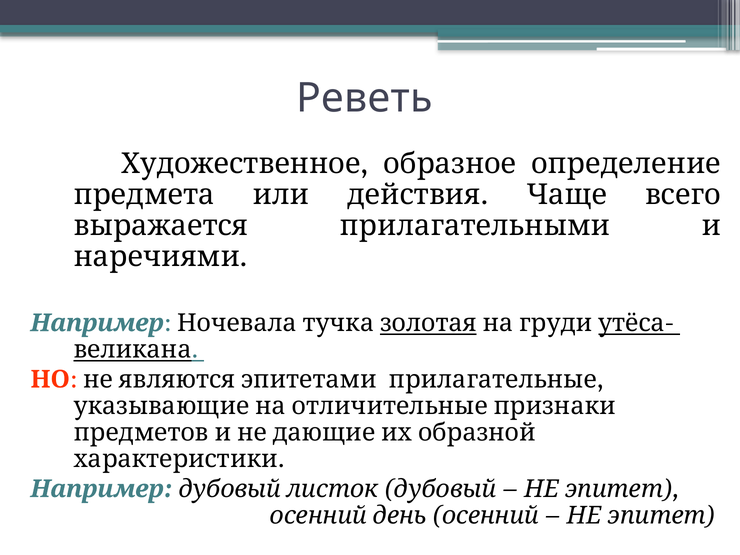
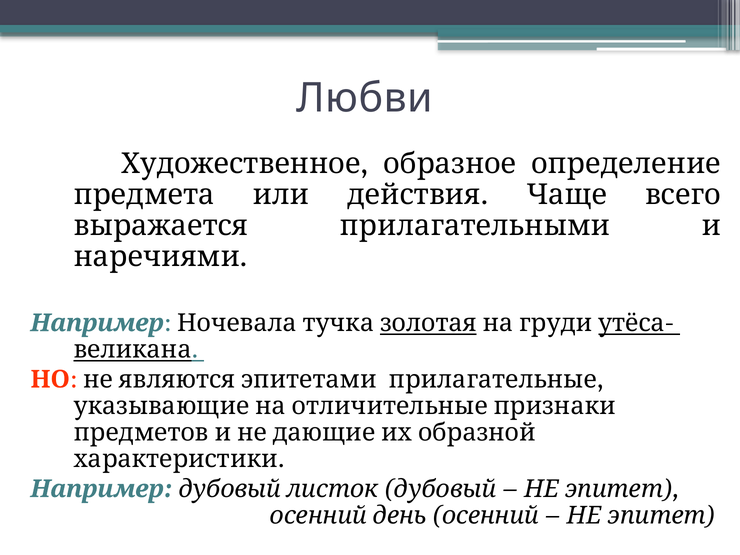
Реветь: Реветь -> Любви (364, 98)
